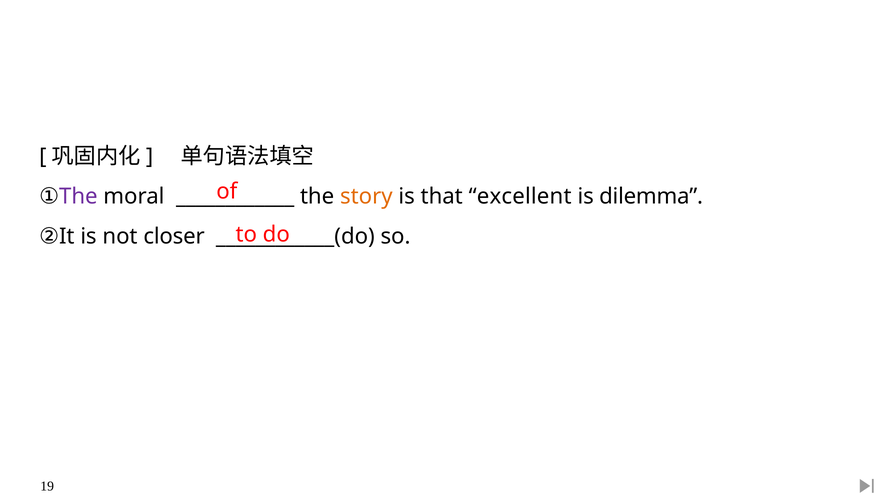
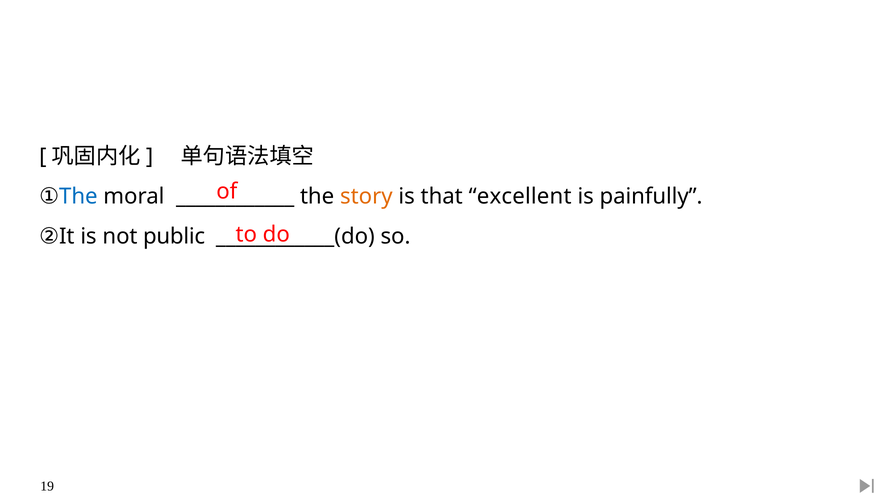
The colour: purple -> blue (78, 197)
dilemma: dilemma -> painfully (651, 197)
closer: closer -> public (174, 237)
